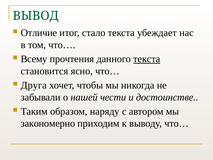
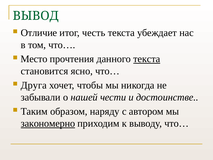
стало: стало -> честь (94, 33)
Всему: Всему -> Место (34, 59)
закономерно underline: none -> present (48, 123)
